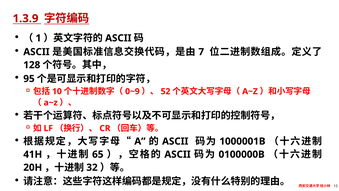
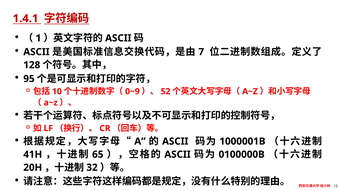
1.3.9: 1.3.9 -> 1.4.1 (26, 18)
